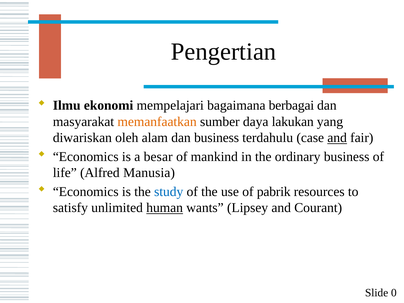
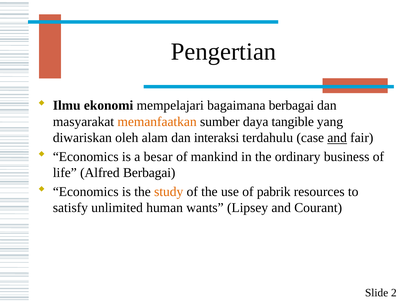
lakukan: lakukan -> tangible (293, 122)
dan business: business -> interaksi (217, 138)
Alfred Manusia: Manusia -> Berbagai (149, 173)
study colour: blue -> orange (169, 192)
human underline: present -> none (165, 208)
0: 0 -> 2 (394, 293)
